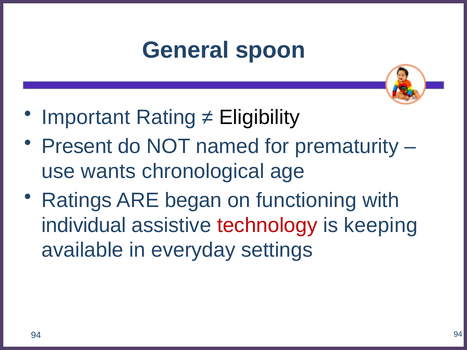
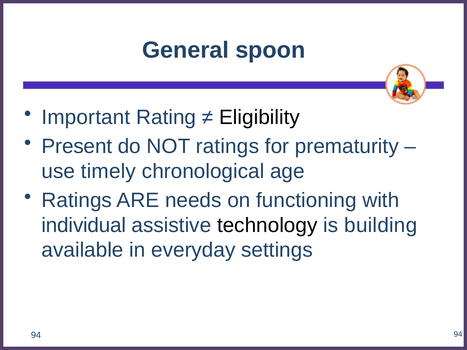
NOT named: named -> ratings (227, 146)
wants: wants -> timely (108, 171)
began: began -> needs (193, 200)
technology colour: red -> black (267, 225)
keeping: keeping -> building (381, 225)
